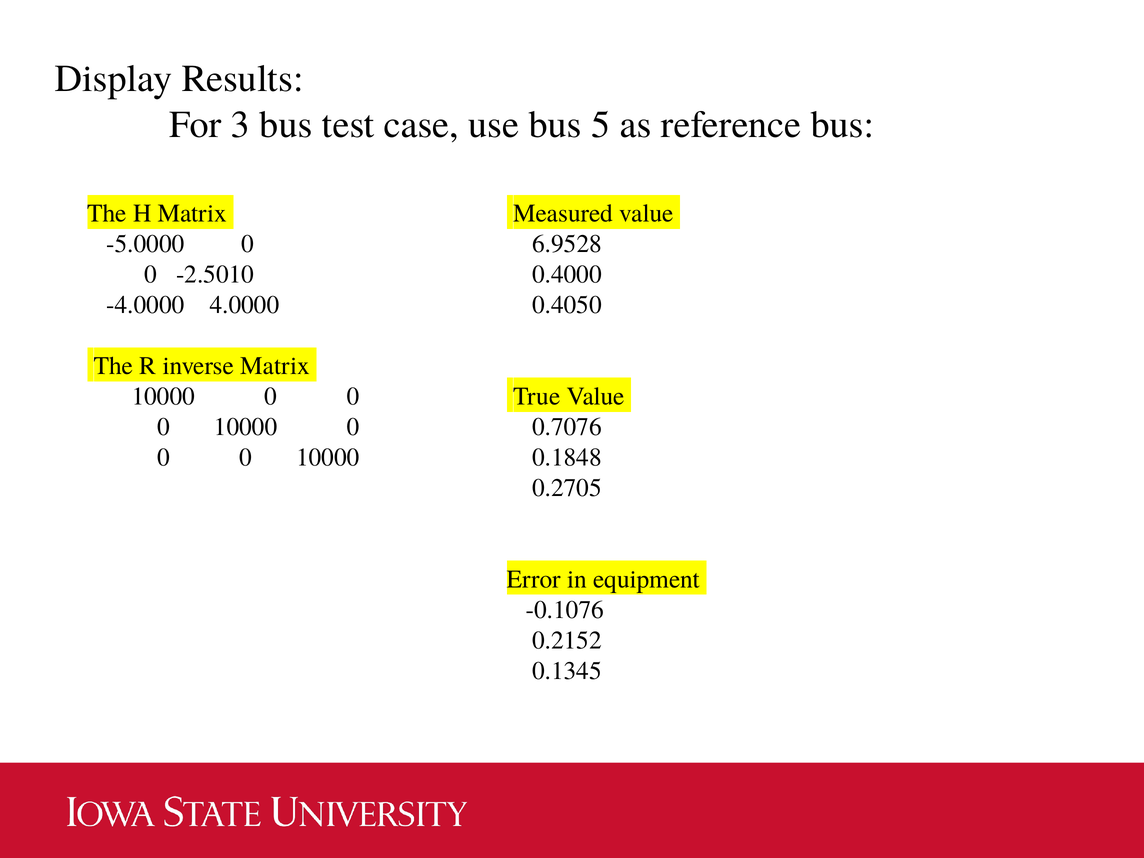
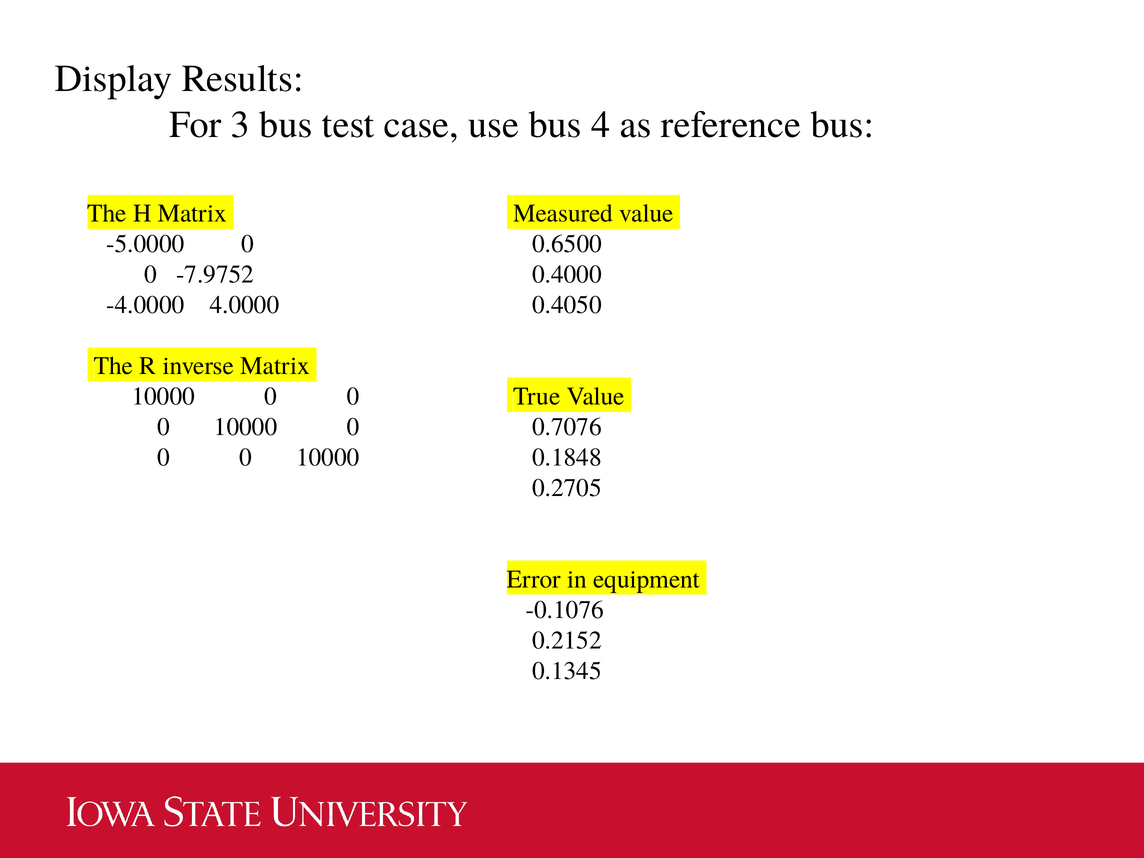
5: 5 -> 4 (601, 125)
6.9528: 6.9528 -> 0.6500 (567, 244)
-2.5010: -2.5010 -> -7.9752 (215, 274)
